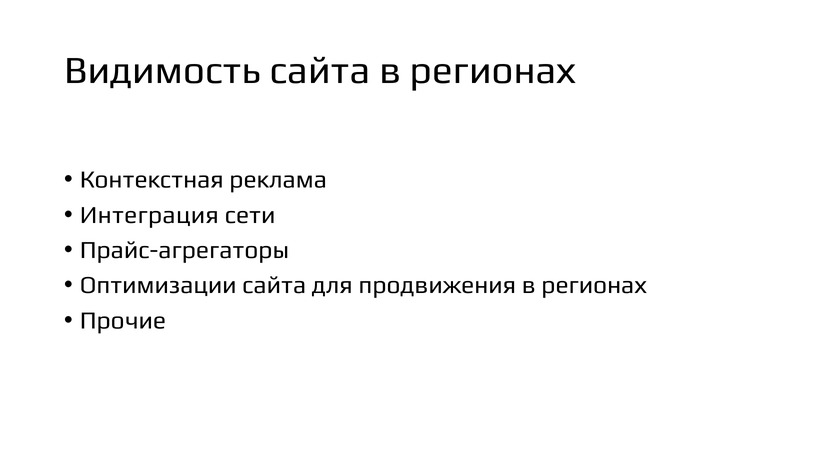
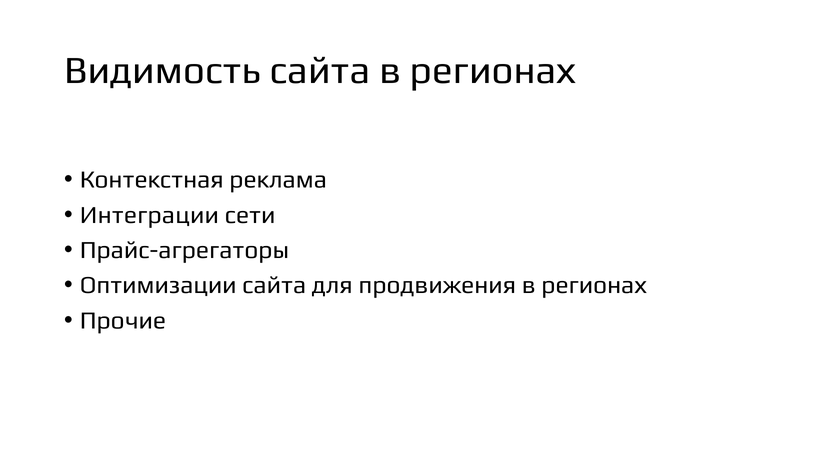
Интеграция: Интеграция -> Интеграции (149, 215)
